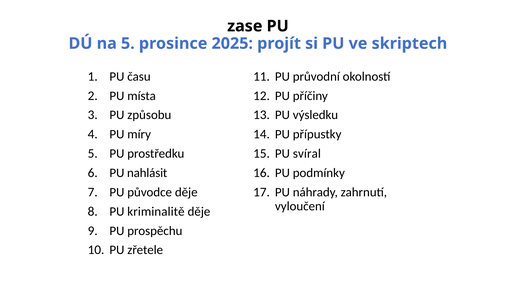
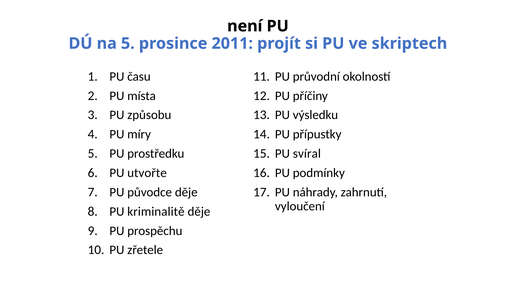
zase: zase -> není (245, 26)
2025: 2025 -> 2011 (232, 44)
nahlásit: nahlásit -> utvořte (147, 173)
